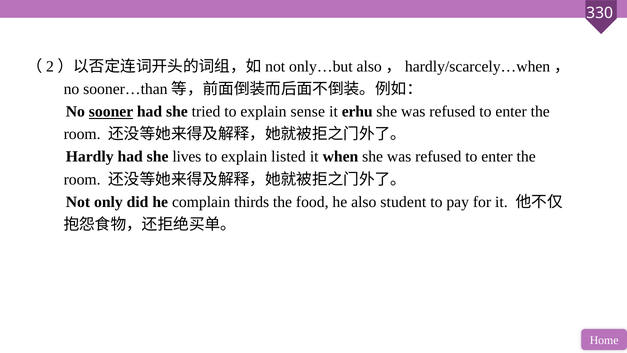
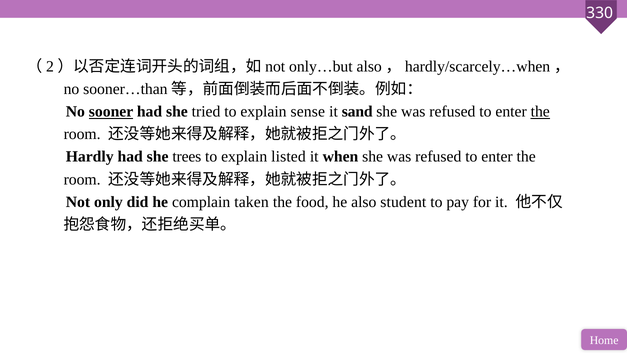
erhu: erhu -> sand (357, 111)
the underline: none -> present (540, 111)
lives: lives -> trees (187, 157)
thirds: thirds -> taken (252, 202)
